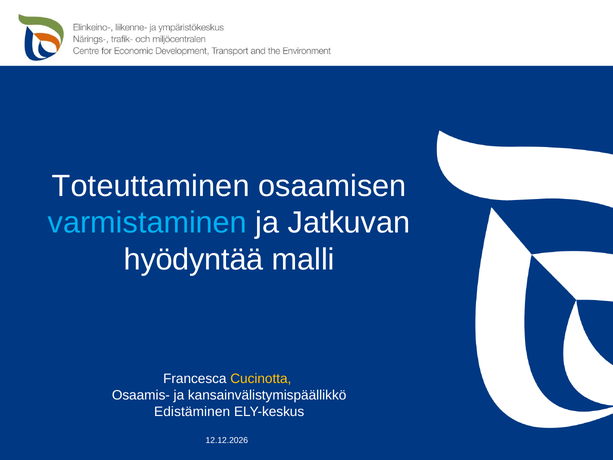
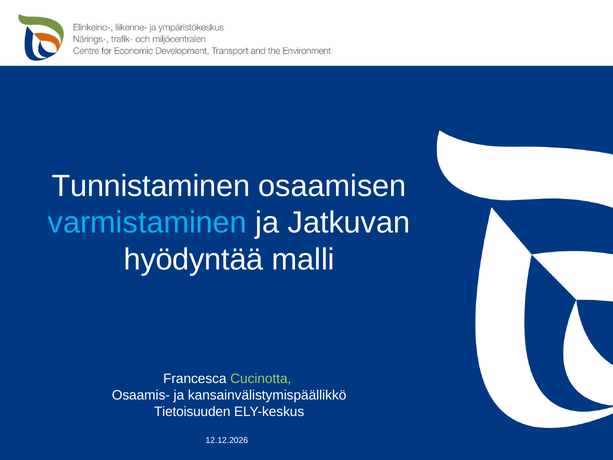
Toteuttaminen: Toteuttaminen -> Tunnistaminen (151, 186)
Cucinotta colour: yellow -> light green (261, 379)
Edistäminen: Edistäminen -> Tietoisuuden (192, 411)
